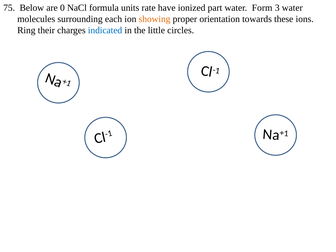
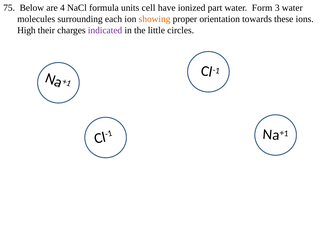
0: 0 -> 4 (62, 8)
rate: rate -> cell (149, 8)
Ring: Ring -> High (26, 30)
indicated colour: blue -> purple (105, 30)
